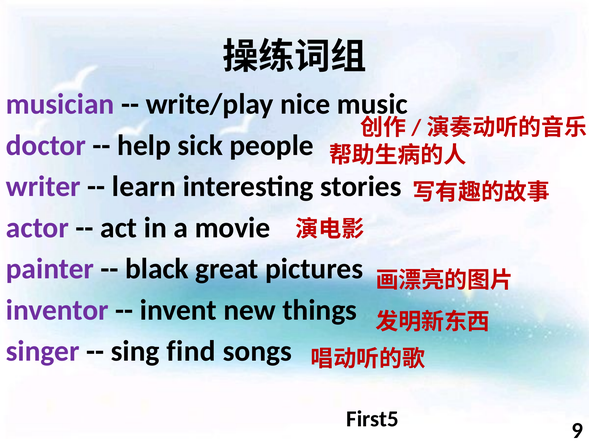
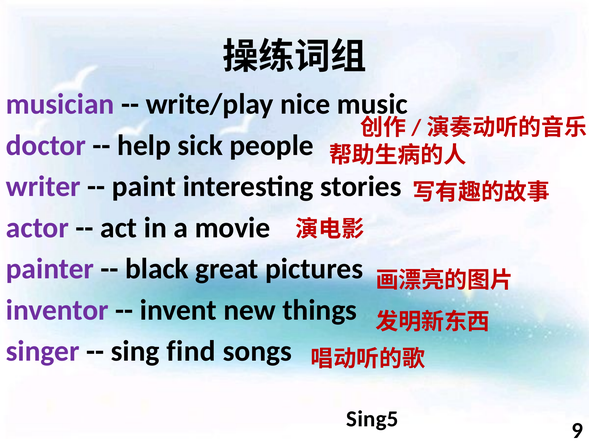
learn: learn -> paint (144, 187)
First5: First5 -> Sing5 (372, 420)
